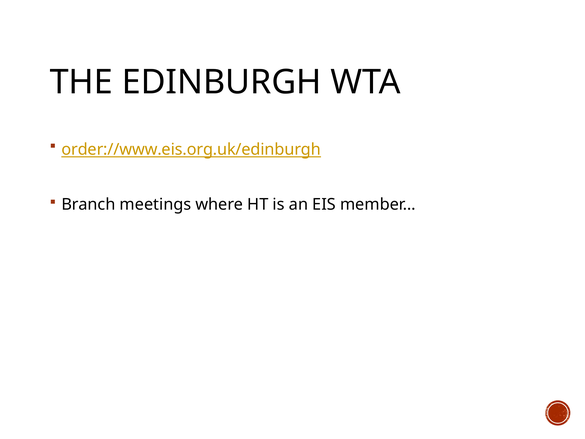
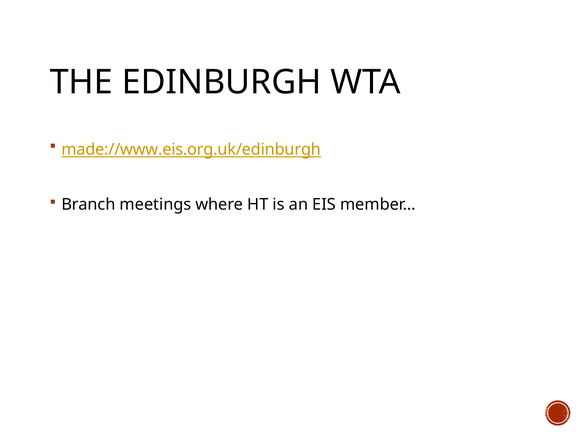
order://www.eis.org.uk/edinburgh: order://www.eis.org.uk/edinburgh -> made://www.eis.org.uk/edinburgh (191, 149)
